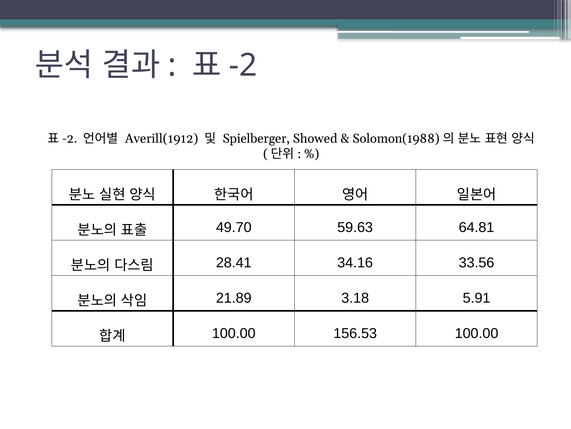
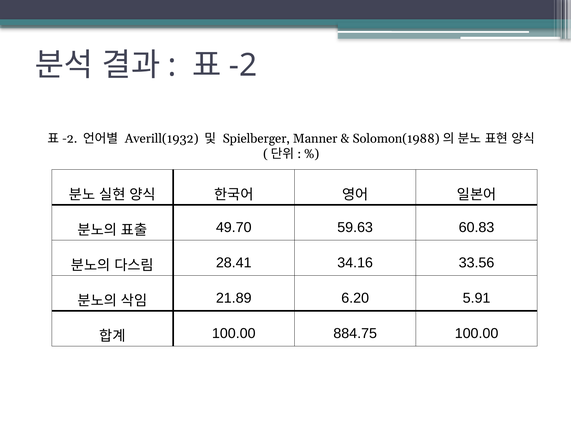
Averill(1912: Averill(1912 -> Averill(1932 (162, 139)
Showed: Showed -> Manner (315, 139)
64.81: 64.81 -> 60.83 (477, 227)
3.18: 3.18 -> 6.20 (355, 298)
156.53: 156.53 -> 884.75 (355, 333)
